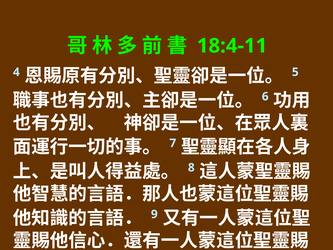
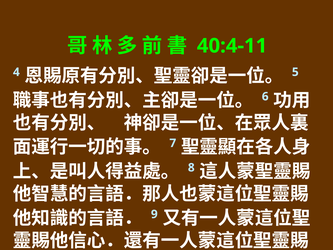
18:4-11: 18:4-11 -> 40:4-11 (232, 46)
